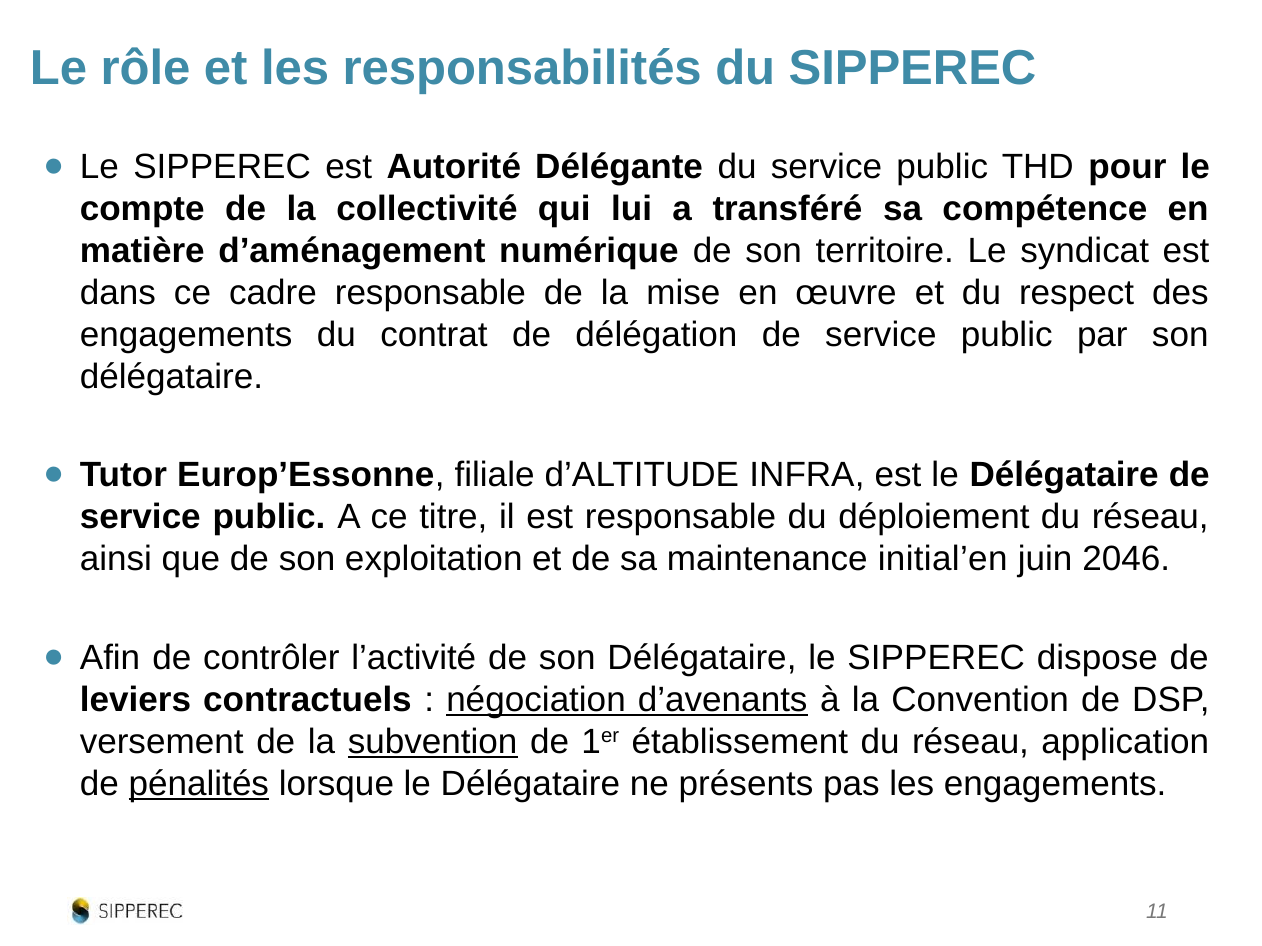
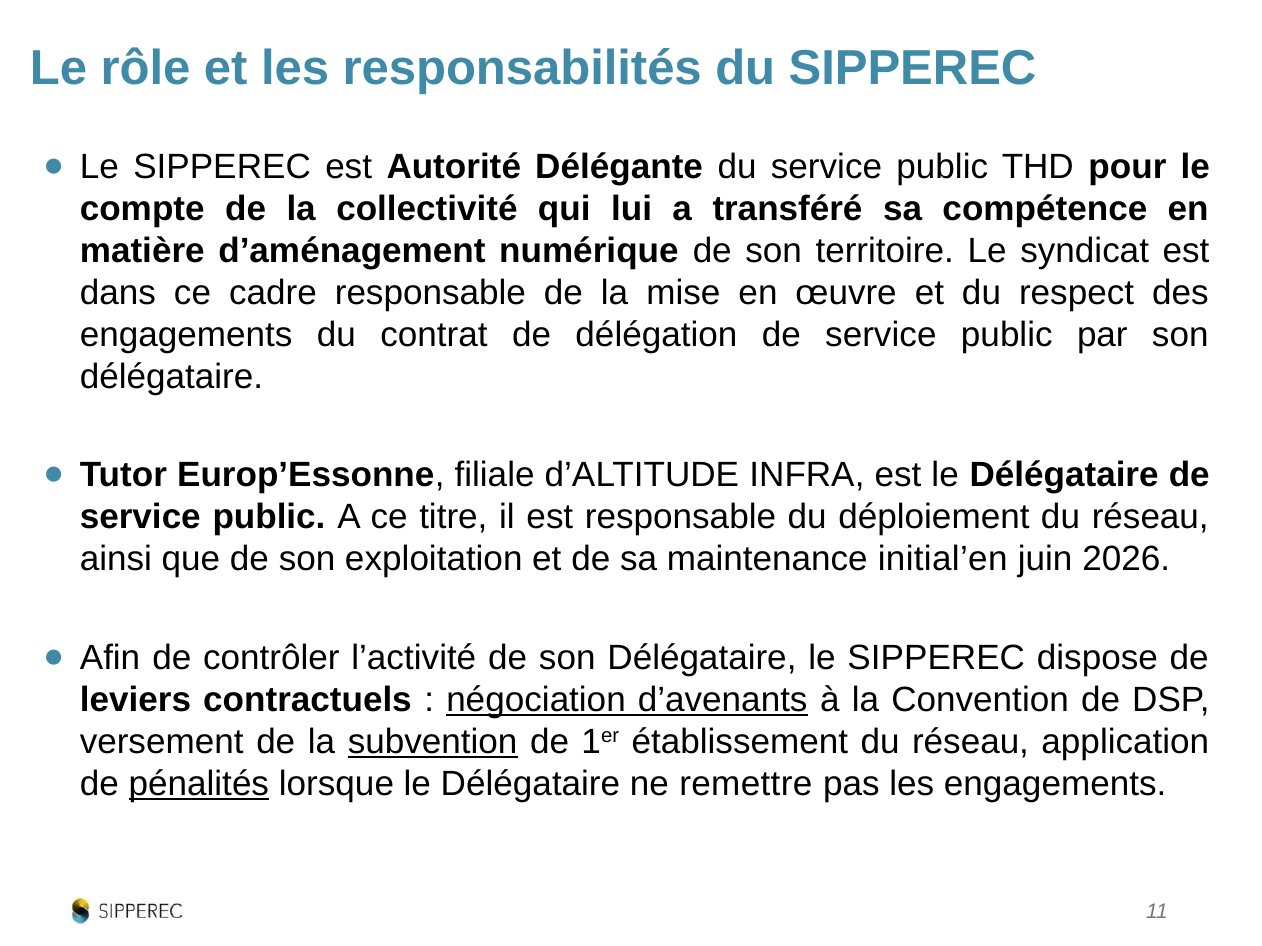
2046: 2046 -> 2026 (1126, 560)
présents: présents -> remettre (746, 784)
